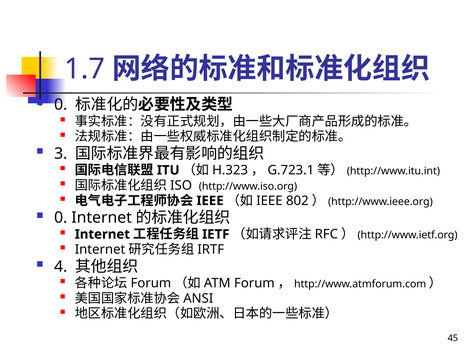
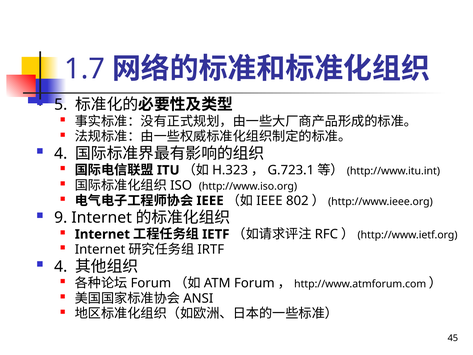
0: 0 -> 5 (61, 105)
3: 3 -> 4 (61, 153)
0: 0 -> 9 (61, 218)
